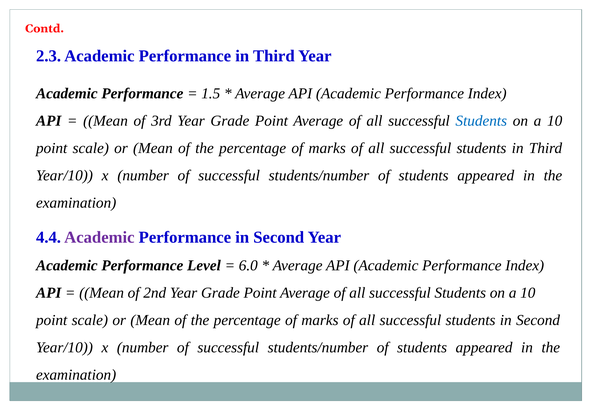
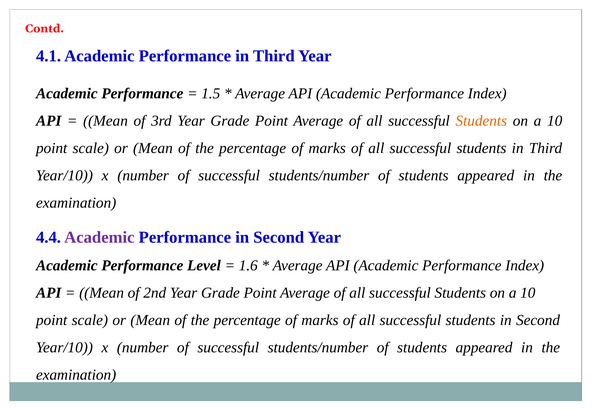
2.3: 2.3 -> 4.1 (49, 56)
Students colour: blue -> orange (481, 121)
6.0: 6.0 -> 1.6 (248, 265)
